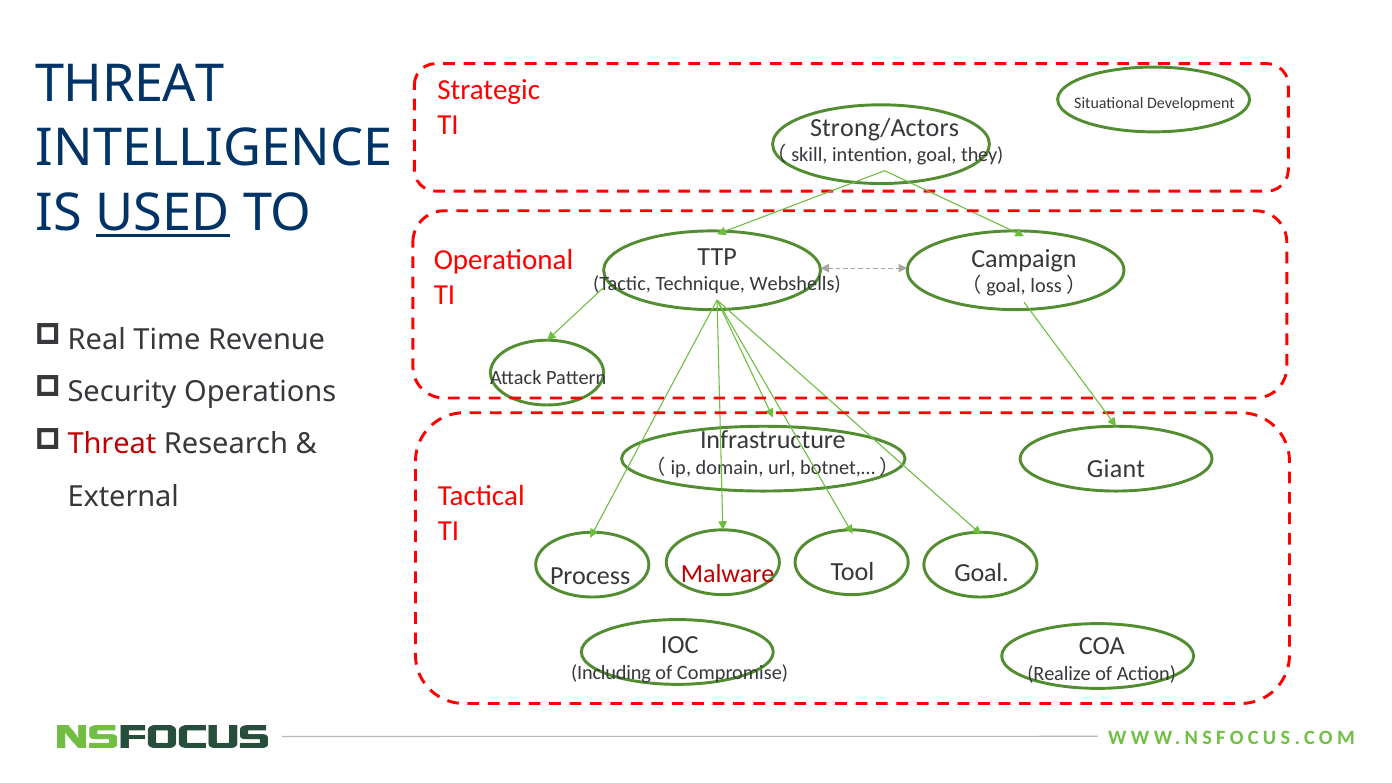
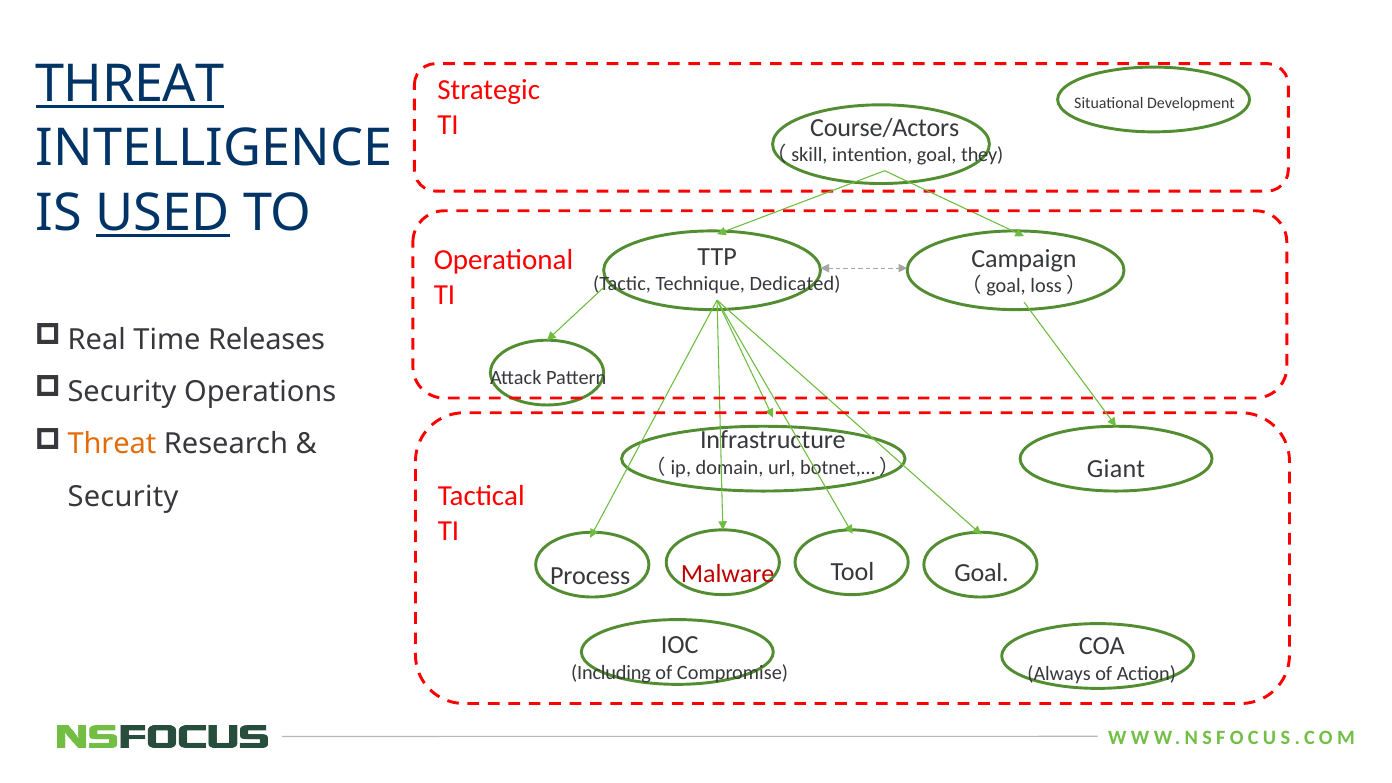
THREAT underline: none -> present (130, 84)
Strong/Actors: Strong/Actors -> Course/Actors (885, 127)
Webshells: Webshells -> Dedicated (795, 284)
Revenue: Revenue -> Releases (267, 340)
Threat colour: red -> orange (112, 444)
External: External -> Security (123, 496)
Realize: Realize -> Always (1059, 674)
